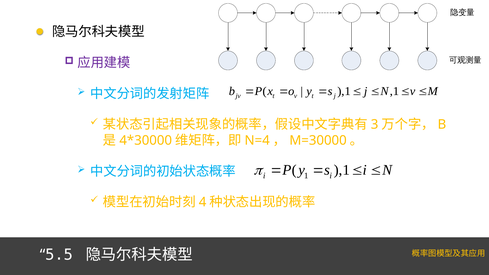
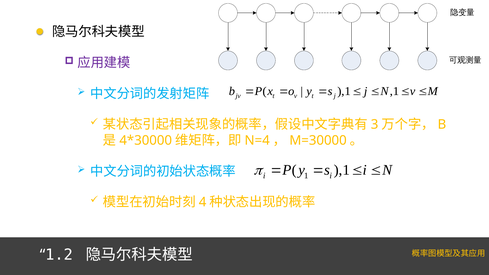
5.5: 5.5 -> 1.2 (59, 255)
